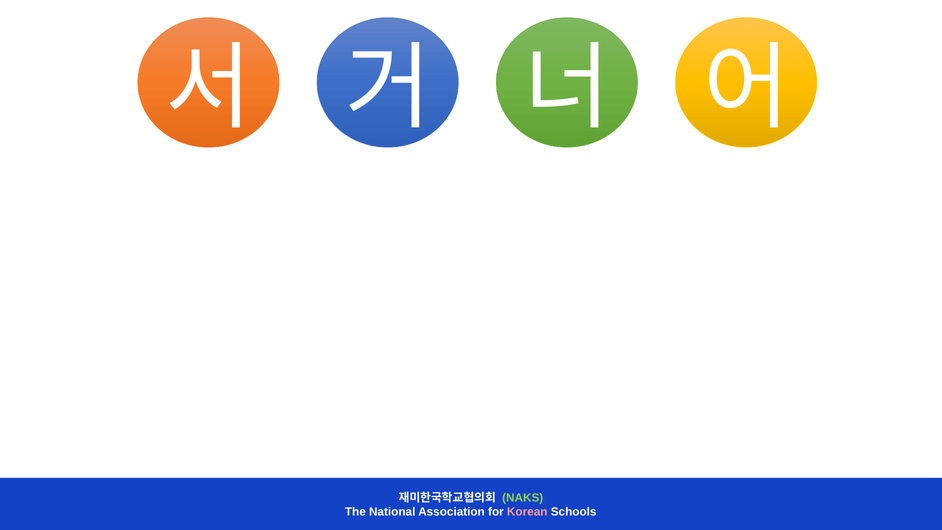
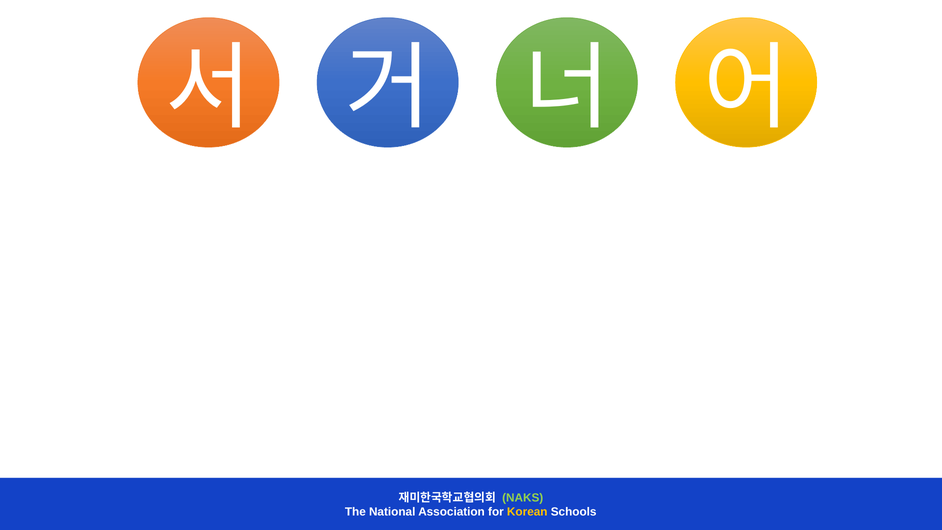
Korean colour: pink -> yellow (527, 512)
